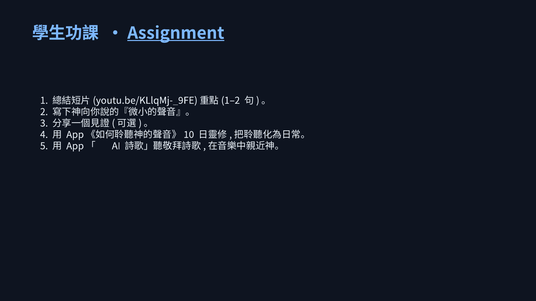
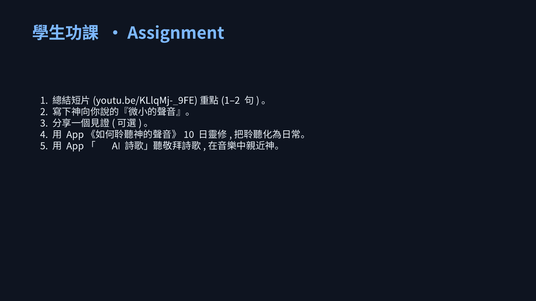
Assignment underline: present -> none (176, 33)
